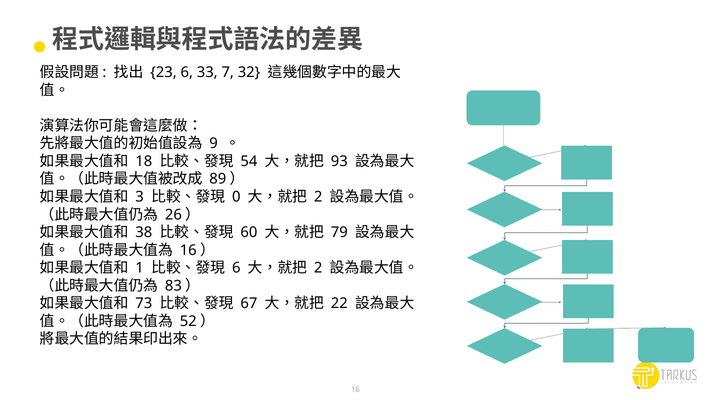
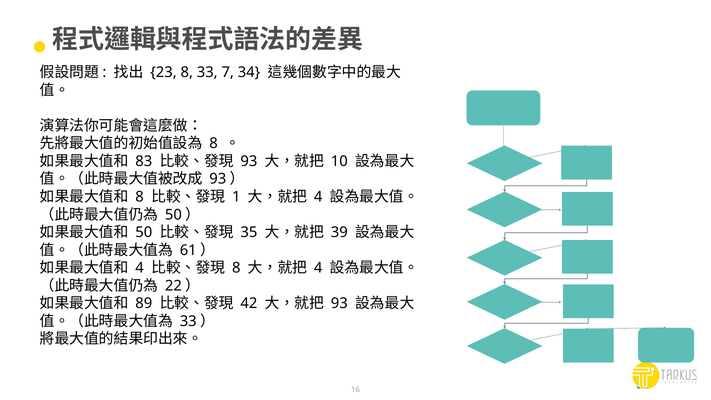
23 6: 6 -> 8 (187, 72)
32: 32 -> 34 (249, 72)
9: 9 -> 8 (214, 144)
18: 18 -> 83 (144, 161)
54: 54 -> 93 (249, 161)
93: 93 -> 10 (339, 161)
89: 89 -> 93 (218, 179)
3: 3 -> 8 (140, 197)
0: 0 -> 1 (236, 197)
2: 2 -> 4 (318, 197)
26: 26 -> 50 (173, 215)
38: 38 -> 50 (144, 232)
60: 60 -> 35 (249, 232)
79: 79 -> 39 (339, 232)
16: 16 -> 61 (188, 250)
1: 1 -> 4 (140, 268)
6: 6 -> 8 (236, 268)
2: 2 -> 4 (318, 268)
83: 83 -> 22 (173, 286)
73: 73 -> 89 (144, 303)
67: 67 -> 42 (249, 303)
22: 22 -> 93 (339, 303)
52: 52 -> 33 (188, 321)
